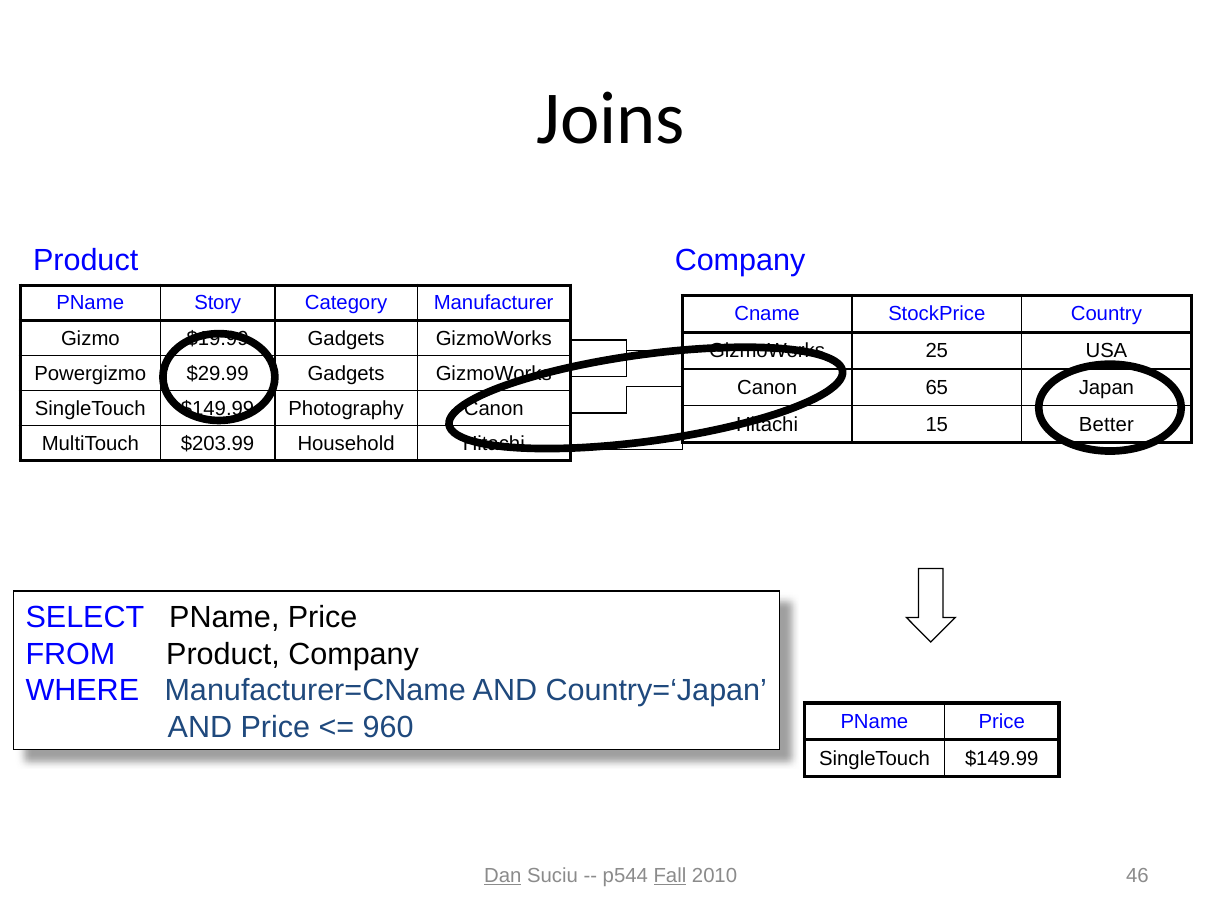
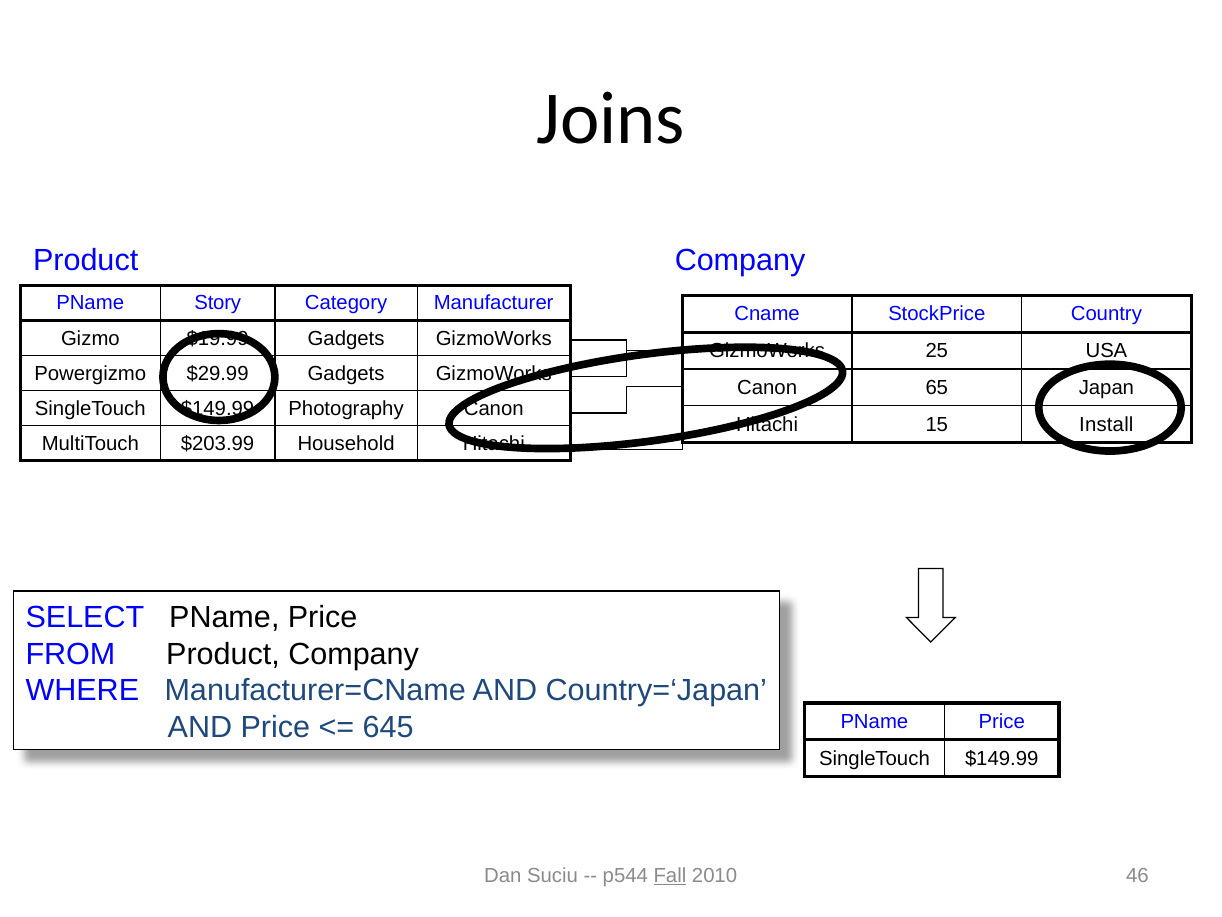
Better: Better -> Install (1106, 424)
960: 960 -> 645 (388, 727)
Dan underline: present -> none (503, 875)
